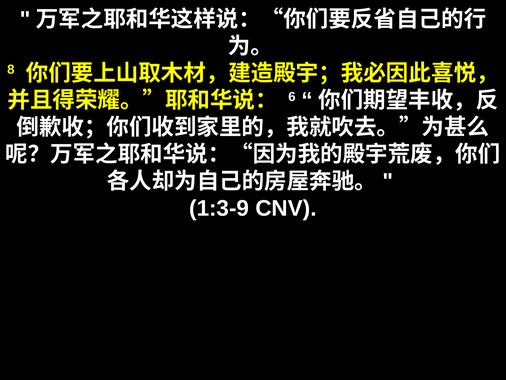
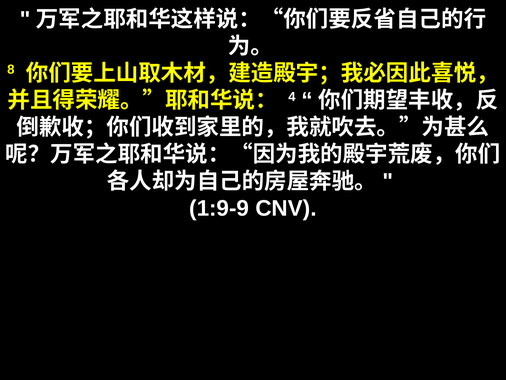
6: 6 -> 4 (292, 97)
1:3-9: 1:3-9 -> 1:9-9 (219, 208)
